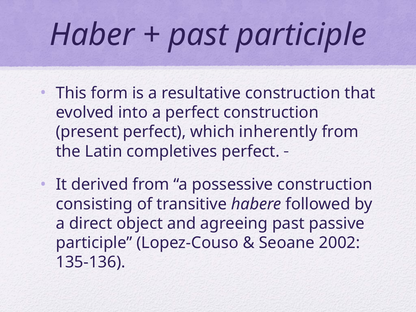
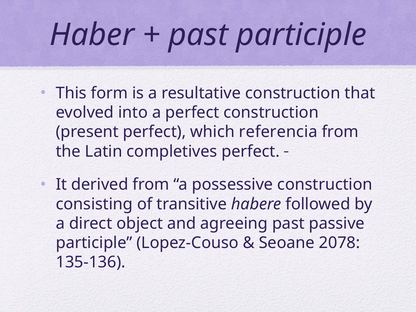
inherently: inherently -> referencia (278, 132)
2002: 2002 -> 2078 (340, 243)
